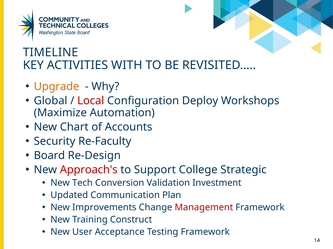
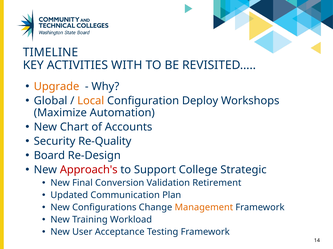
Local colour: red -> orange (91, 101)
Re-Faculty: Re-Faculty -> Re-Quality (105, 142)
Tech: Tech -> Final (82, 183)
Investment: Investment -> Retirement (217, 183)
Improvements: Improvements -> Configurations (104, 208)
Management colour: red -> orange (204, 208)
Construct: Construct -> Workload (131, 220)
